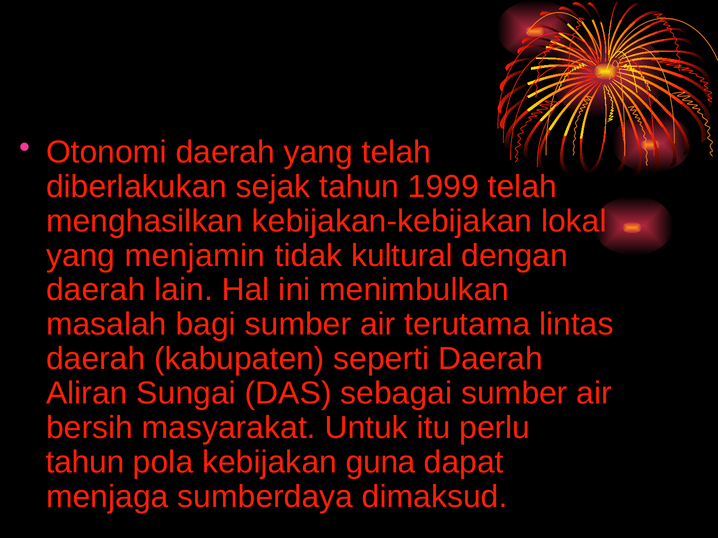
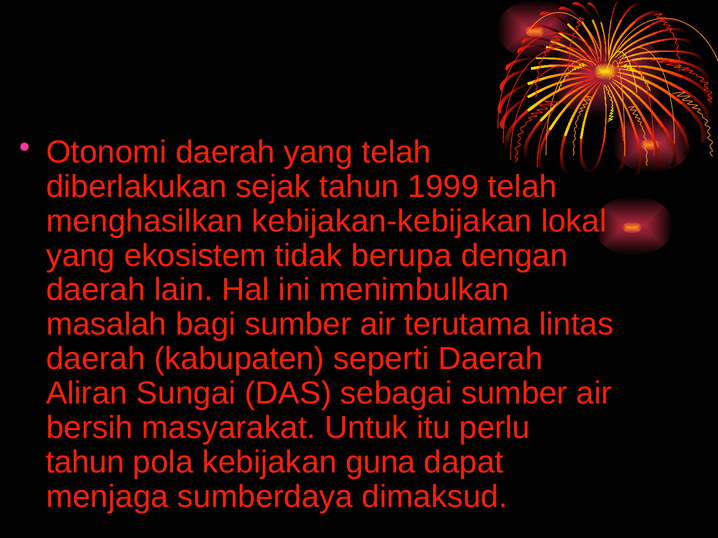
menjamin: menjamin -> ekosistem (195, 256)
kultural: kultural -> berupa (402, 256)
